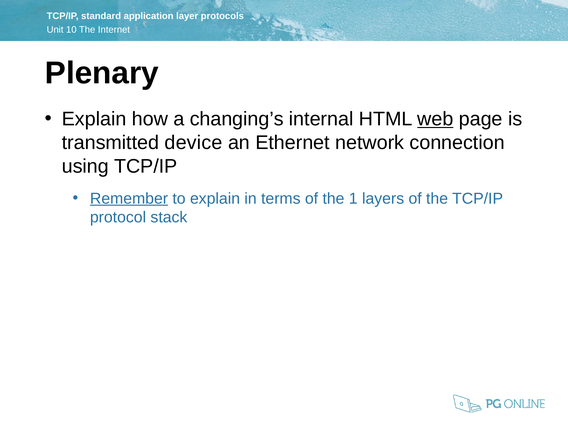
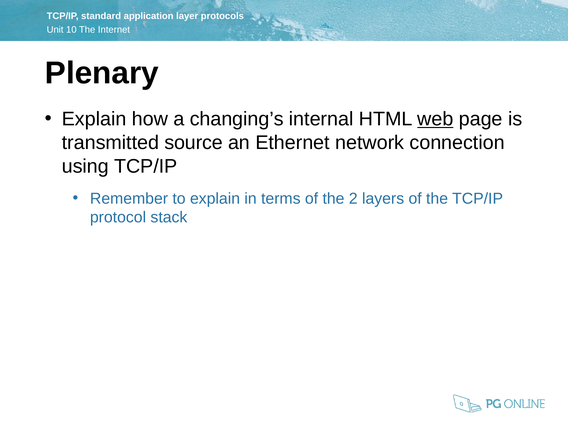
device: device -> source (194, 143)
Remember underline: present -> none (129, 198)
1: 1 -> 2 (353, 198)
